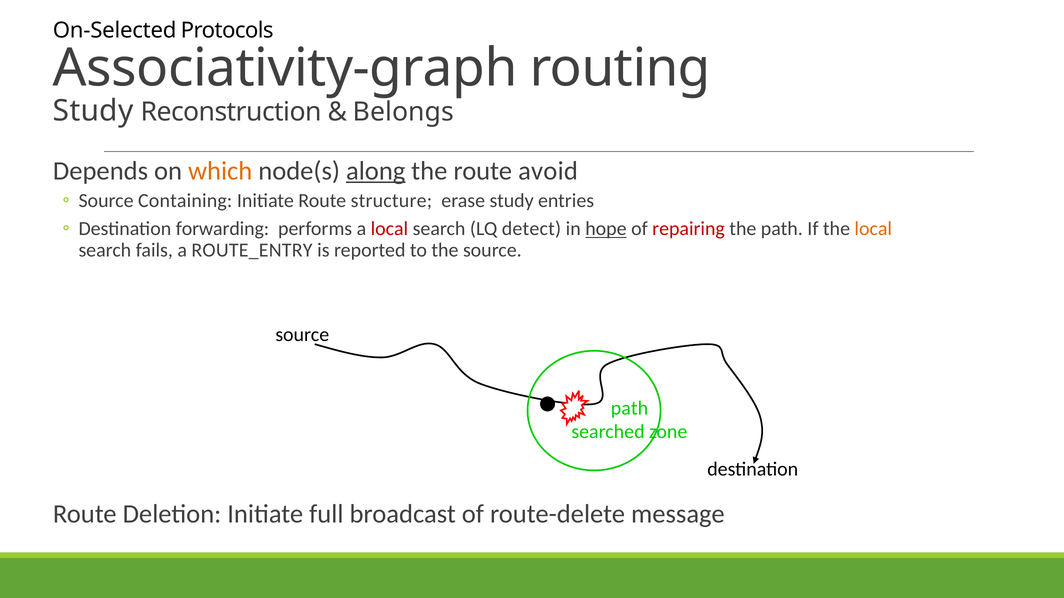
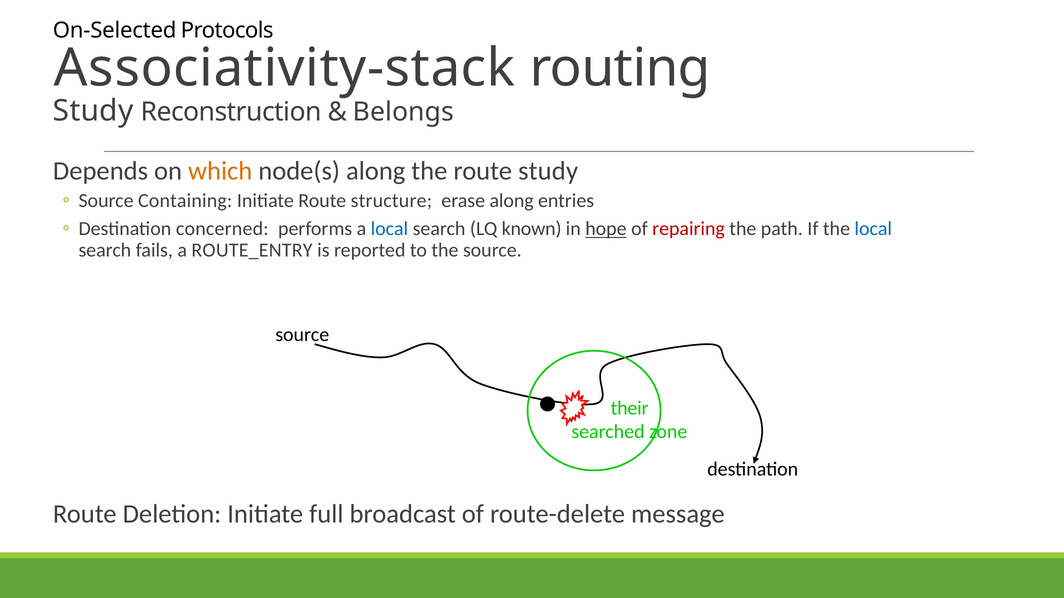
Associativity-graph: Associativity-graph -> Associativity-stack (285, 68)
along underline: present -> none (376, 171)
route avoid: avoid -> study (548, 171)
erase study: study -> along (512, 201)
forwarding: forwarding -> concerned (222, 229)
local colour: red -> blue (389, 229)
detect: detect -> known (532, 229)
local colour: orange -> blue (873, 229)
path: path -> their (630, 408)
